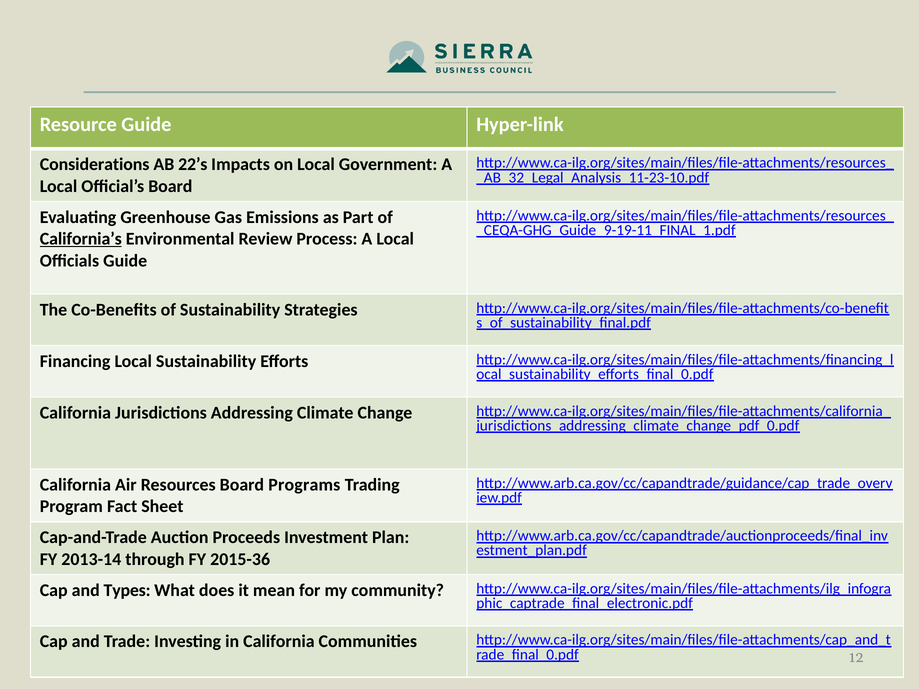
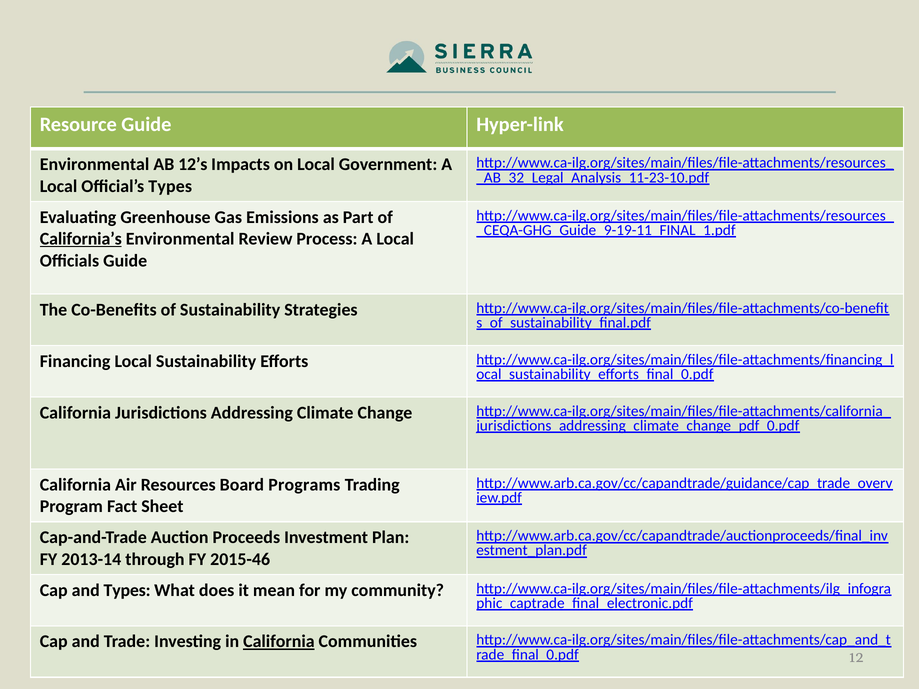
Considerations: Considerations -> Environmental (95, 165)
22’s: 22’s -> 12’s (193, 165)
Official’s Board: Board -> Types (170, 186)
2015-36: 2015-36 -> 2015-46 (240, 559)
California underline: none -> present (279, 642)
